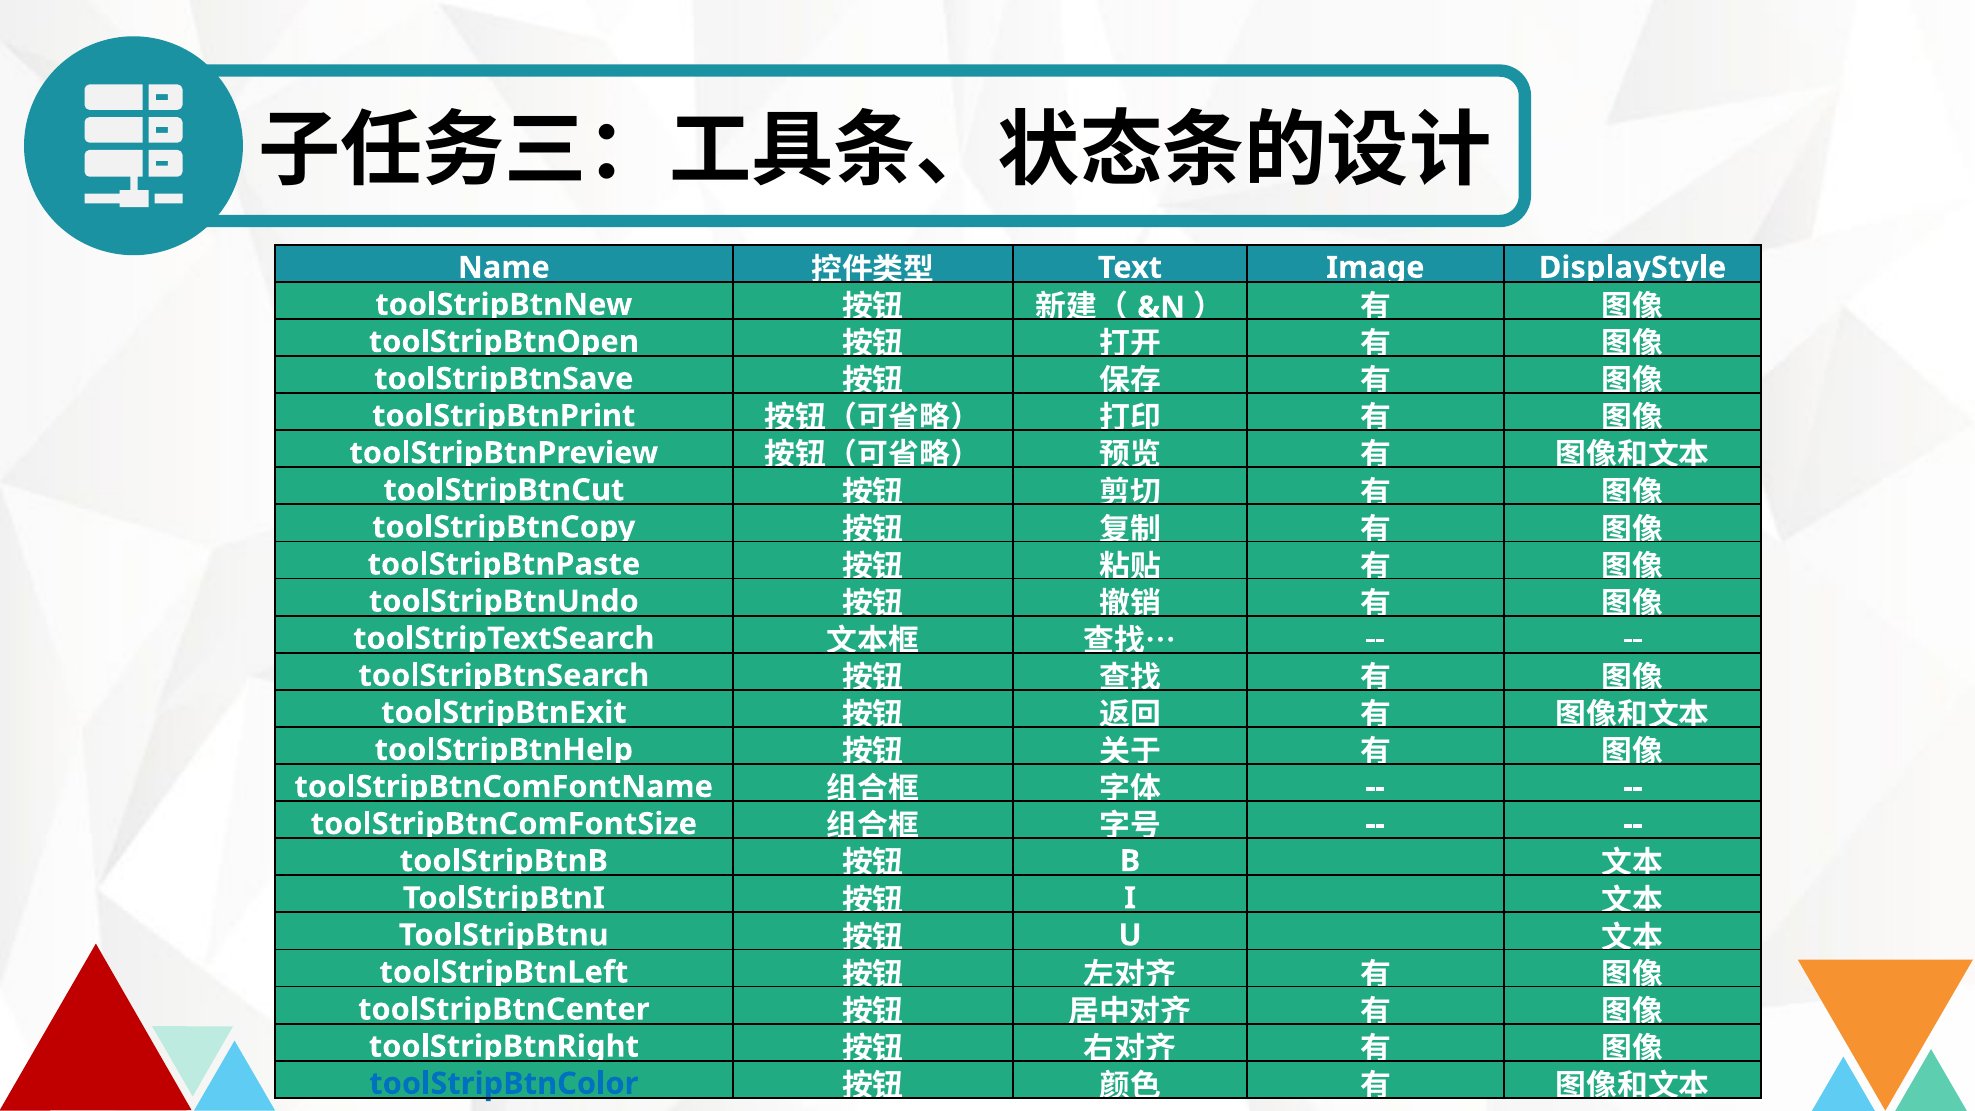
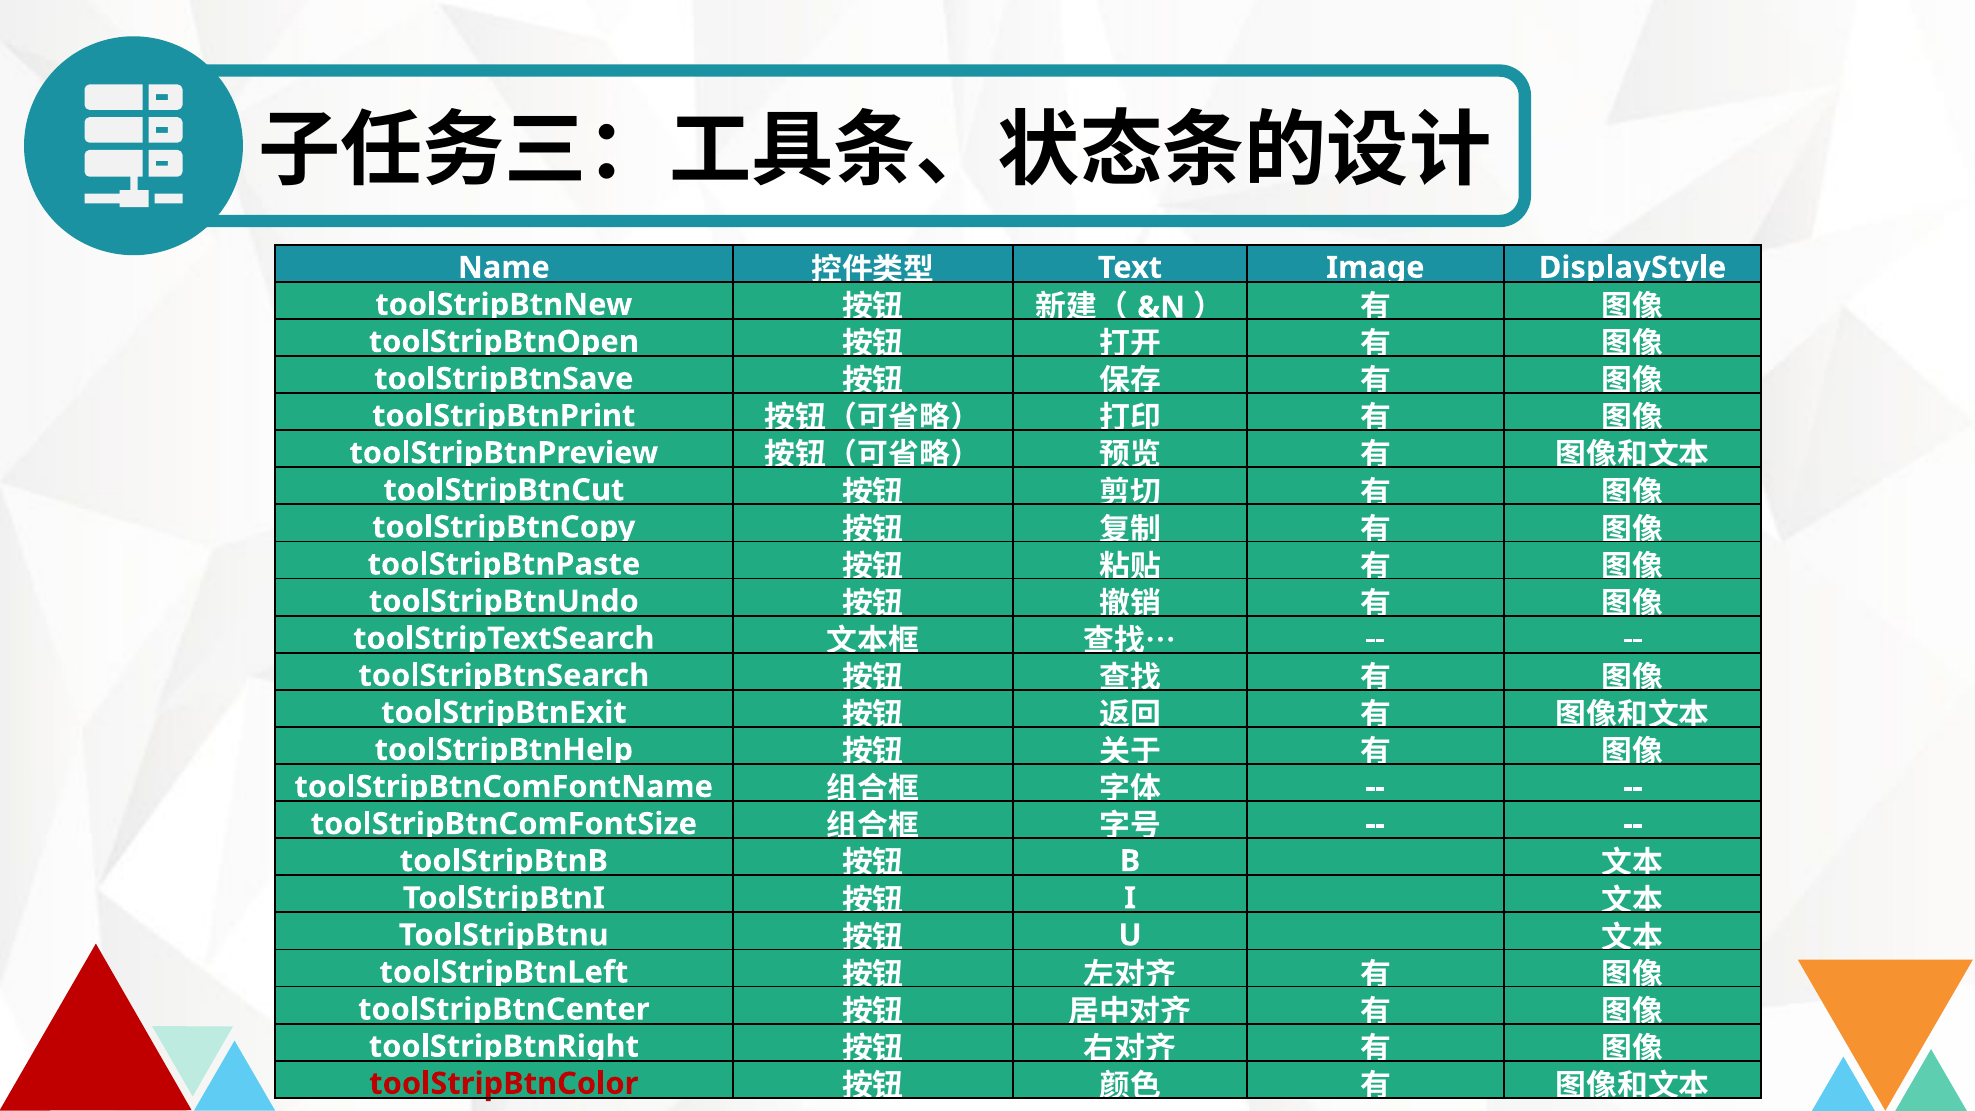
toolStripBtnColor colour: blue -> red (504, 1084)
